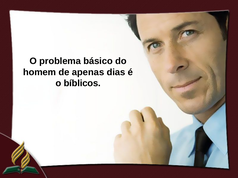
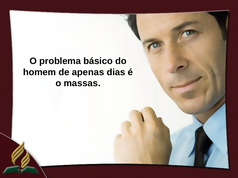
bíblicos: bíblicos -> massas (82, 84)
